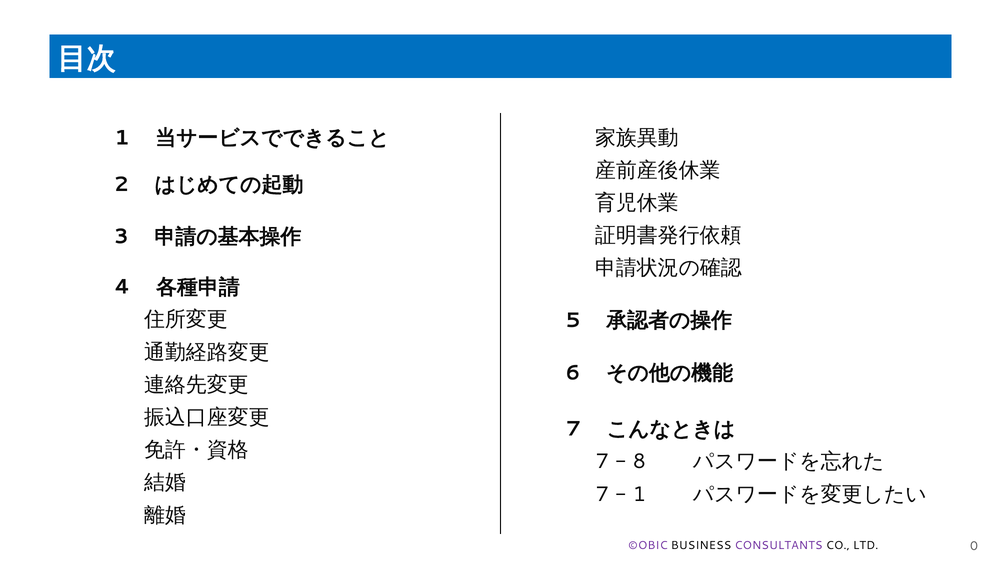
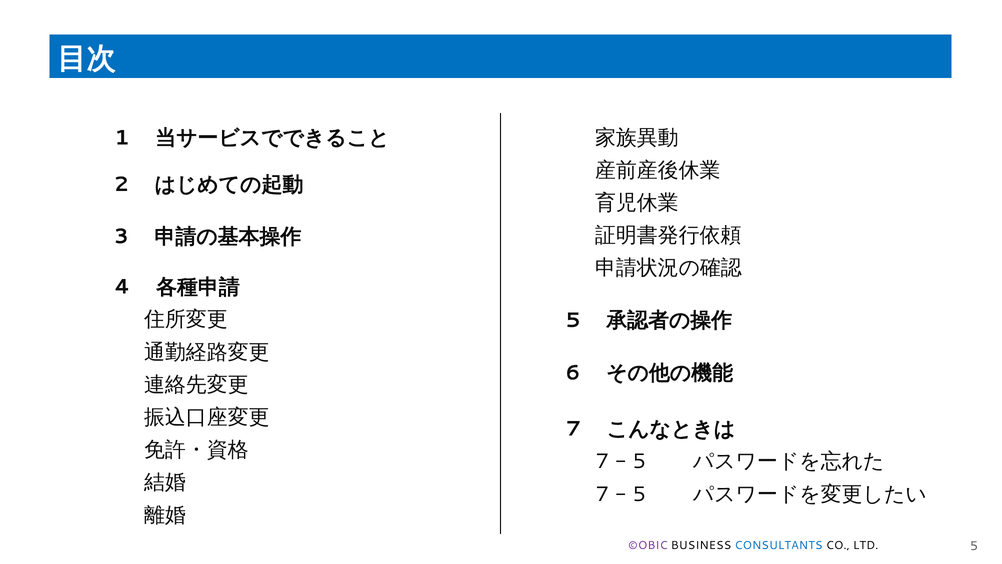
8: 8 -> 5 (639, 461)
1: 1 -> 5 (639, 494)
CONSULTANTS colour: purple -> blue (779, 545)
LTD 0: 0 -> 5 (974, 546)
